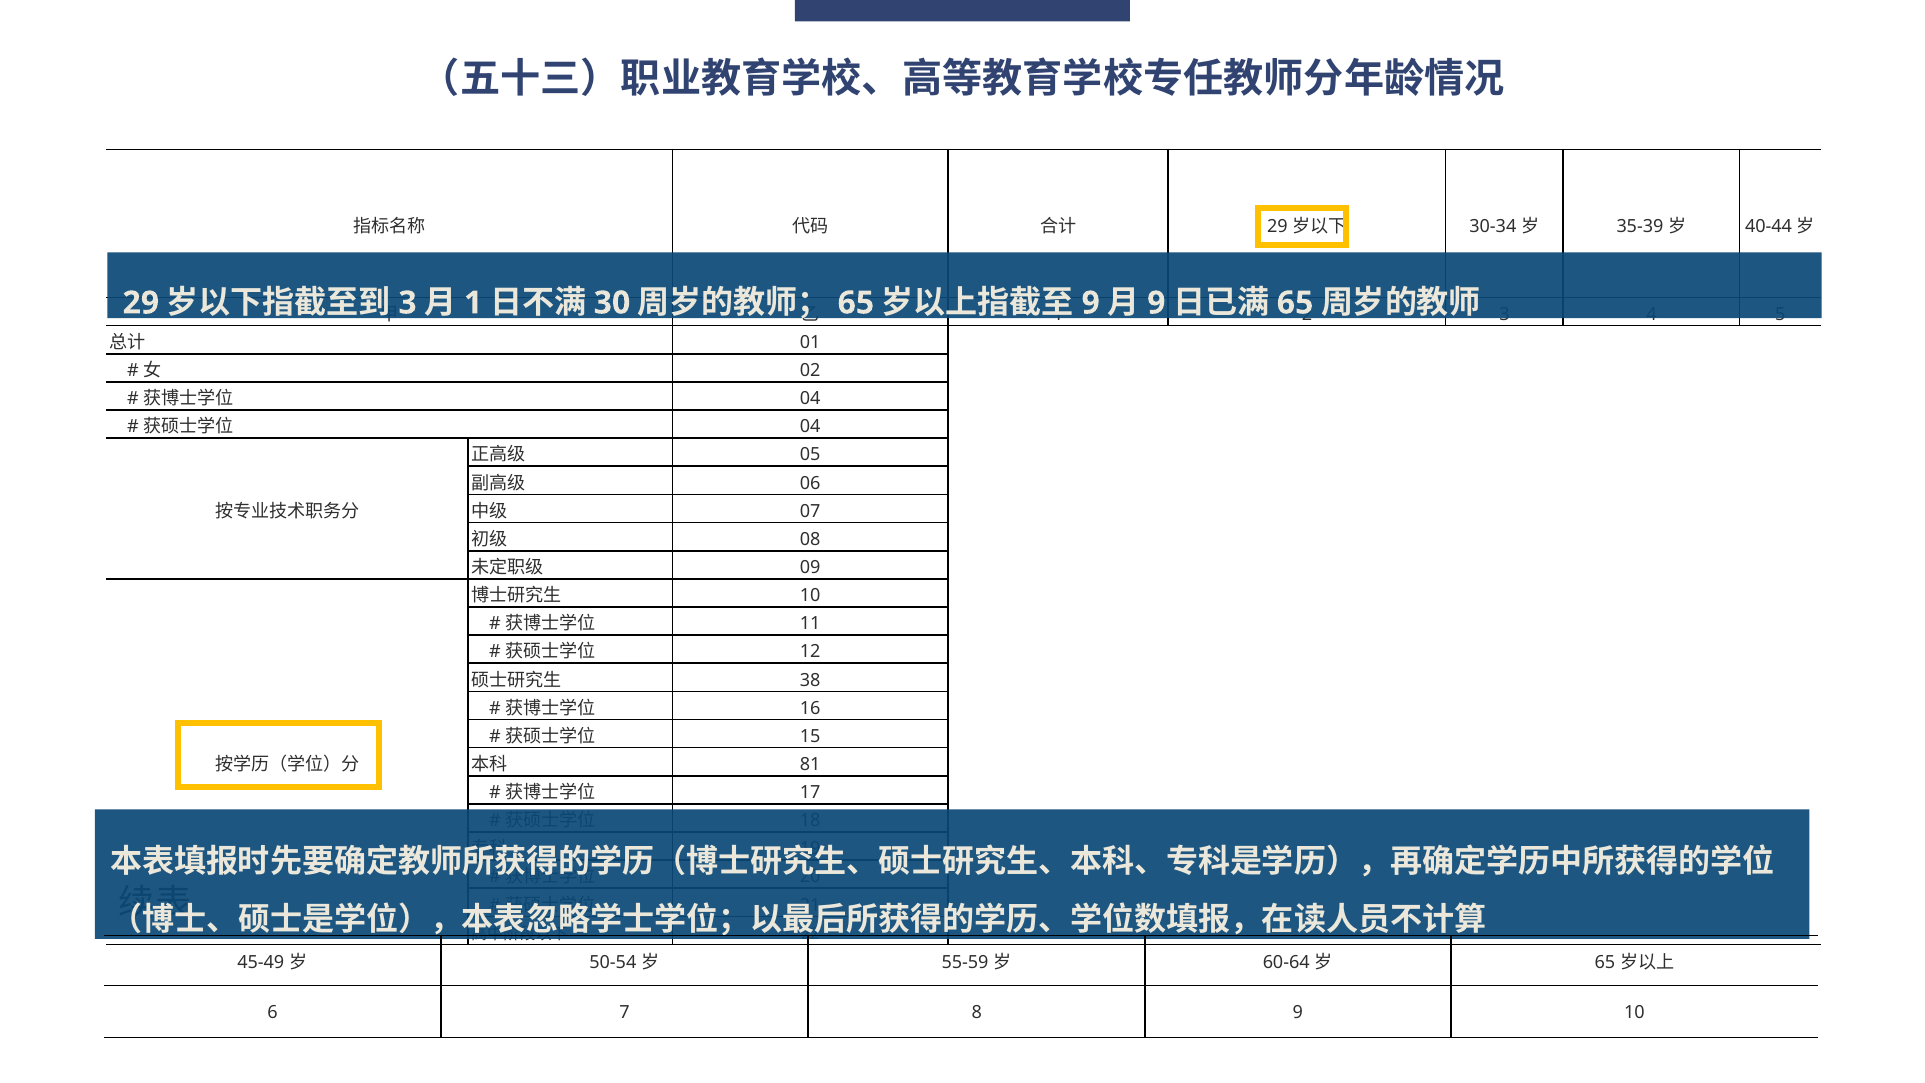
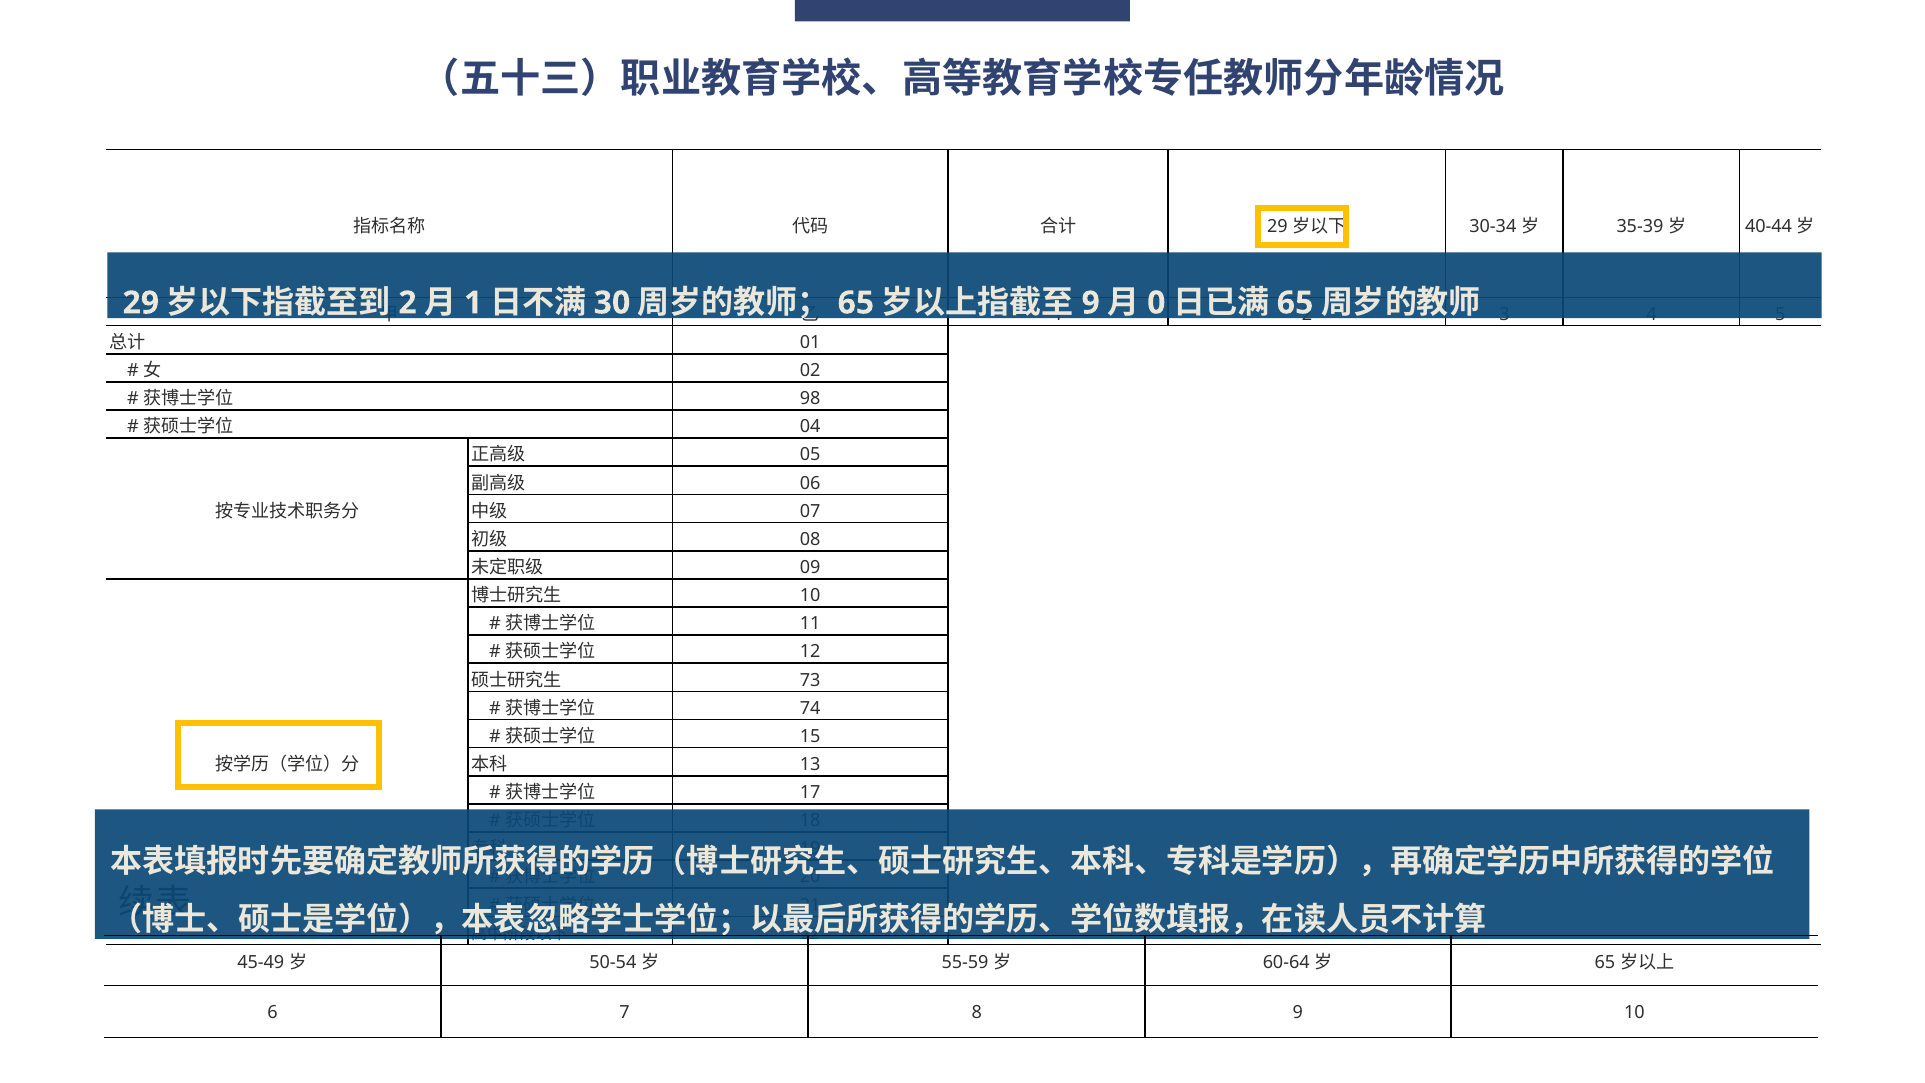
3: 3 -> 2 (408, 303)
9: 9 -> 0 (1156, 303)
04: 04 -> 98 (810, 399)
38: 38 -> 73 (810, 680)
16: 16 -> 74 (810, 708)
81: 81 -> 13 (810, 764)
